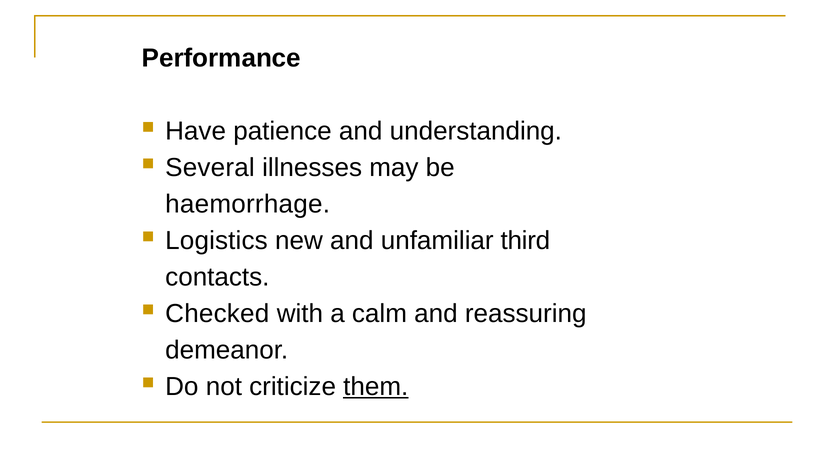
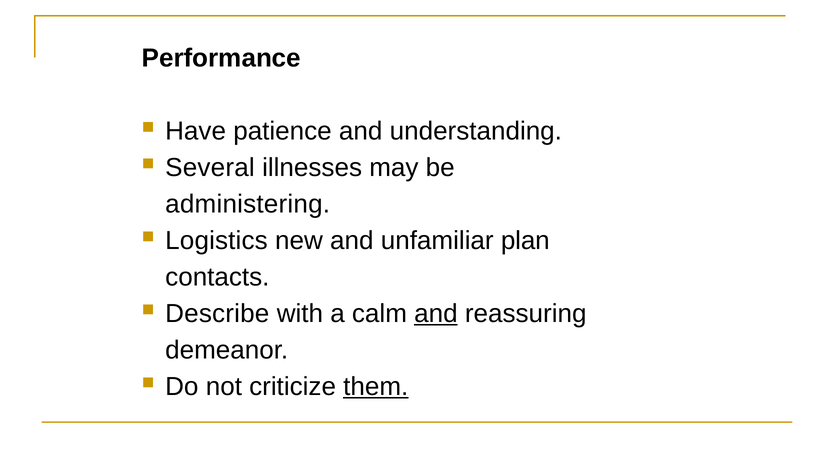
haemorrhage: haemorrhage -> administering (248, 204)
third: third -> plan (525, 241)
Checked: Checked -> Describe (217, 314)
and underline: none -> present (436, 314)
